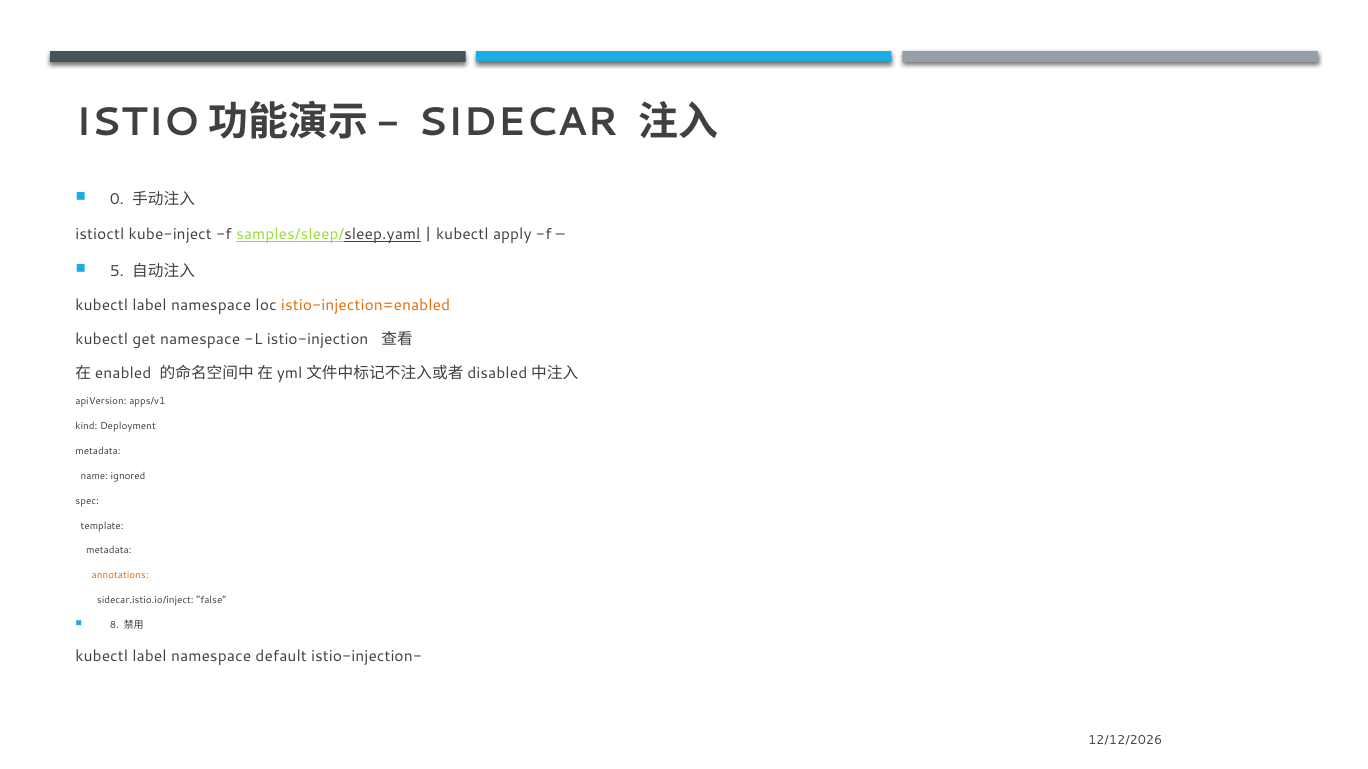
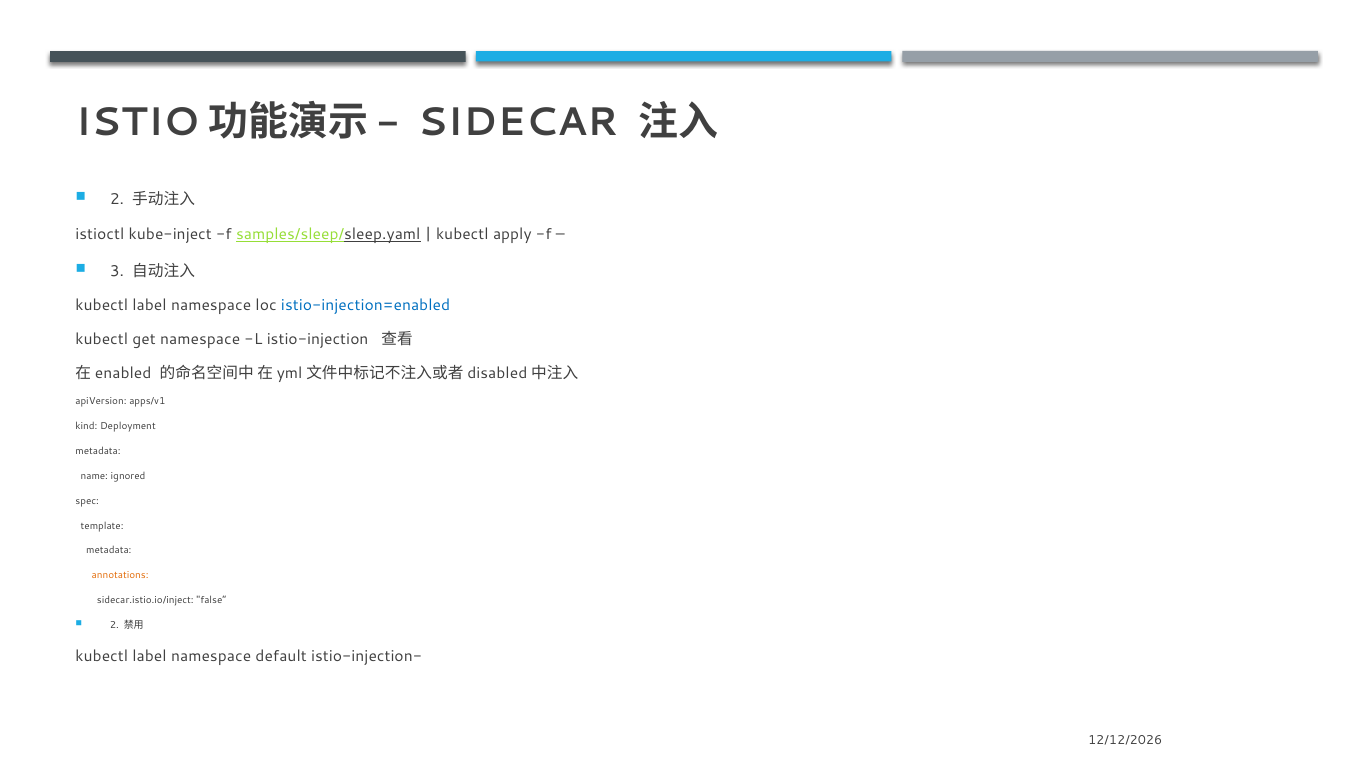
0: 0 -> 2 (117, 200)
5: 5 -> 3 (117, 272)
istio-injection=enabled colour: orange -> blue (366, 306)
8: 8 -> 2 (114, 626)
